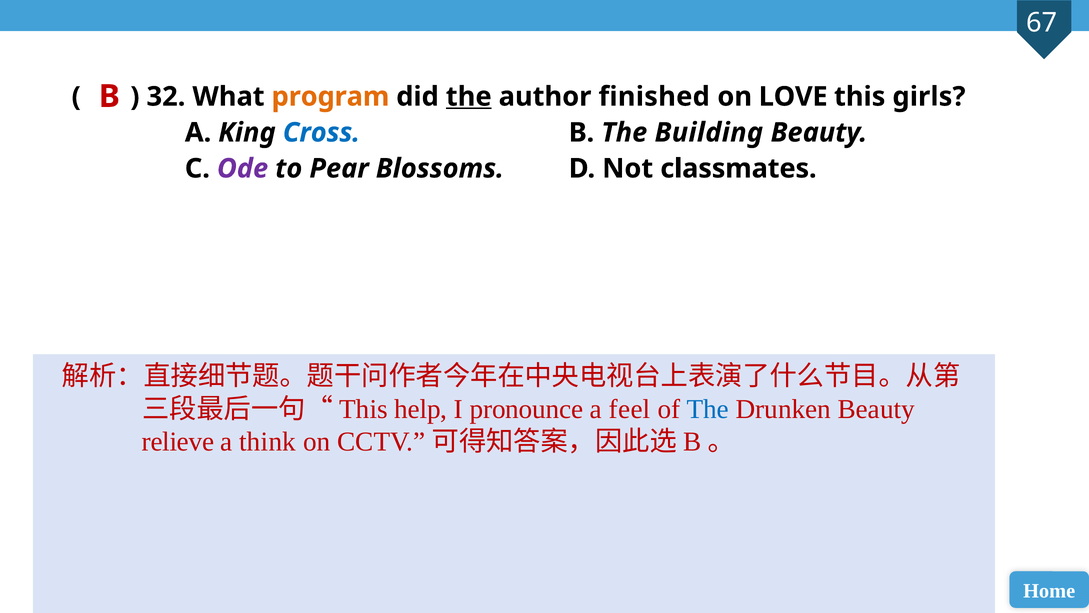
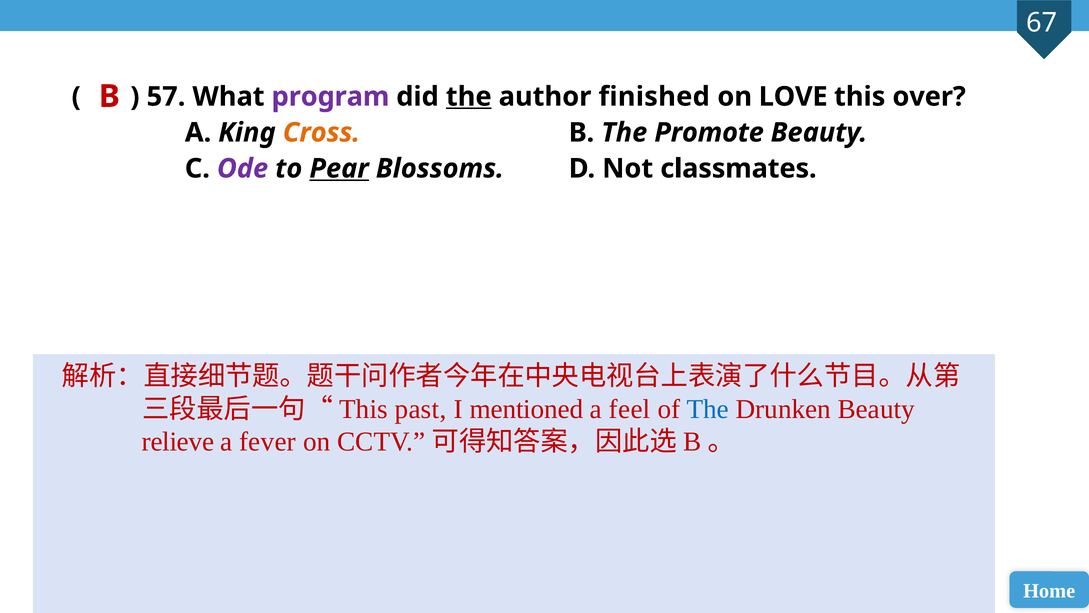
32: 32 -> 57 (166, 97)
program colour: orange -> purple (330, 97)
girls: girls -> over (929, 97)
Cross colour: blue -> orange (321, 132)
Building: Building -> Promote (709, 132)
Pear underline: none -> present (339, 168)
help: help -> past (421, 409)
pronounce: pronounce -> mentioned (526, 409)
think: think -> fever (268, 442)
